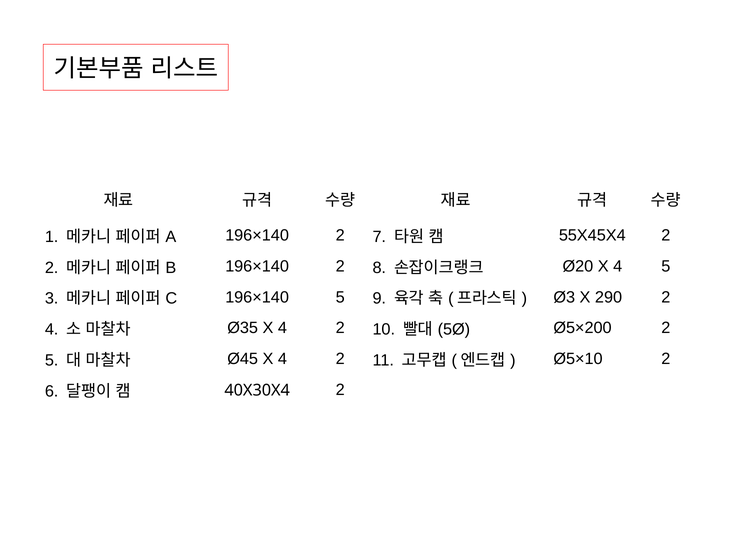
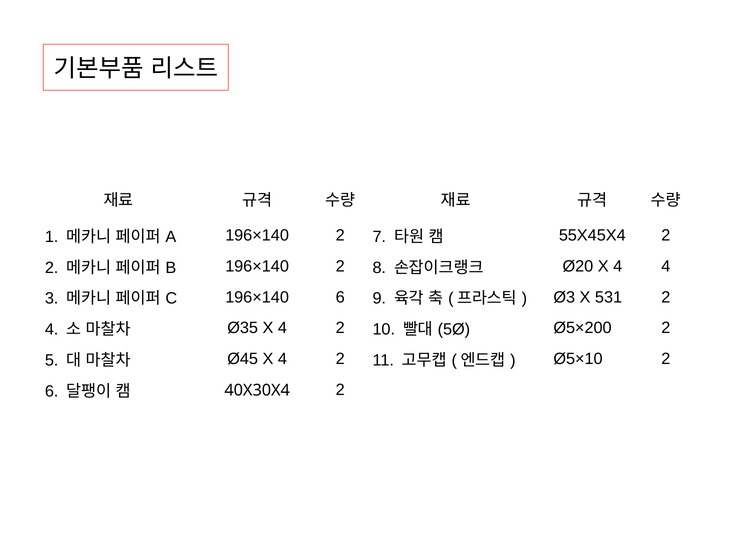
4 5: 5 -> 4 (666, 266)
196×140 5: 5 -> 6 (340, 297)
290: 290 -> 531 (609, 297)
